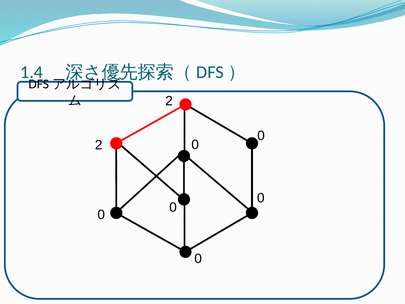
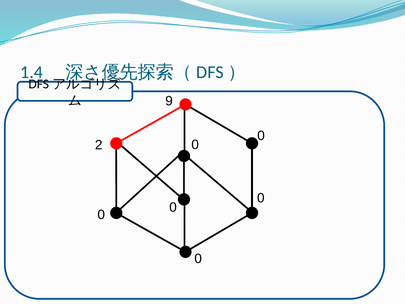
2: 2 -> 9 (169, 101)
